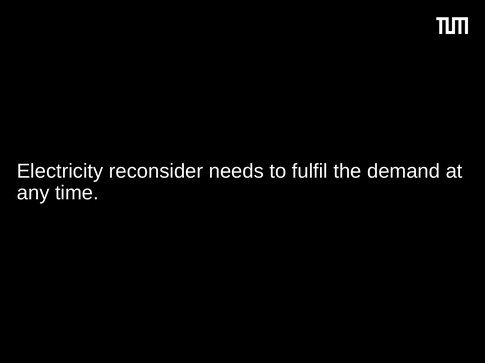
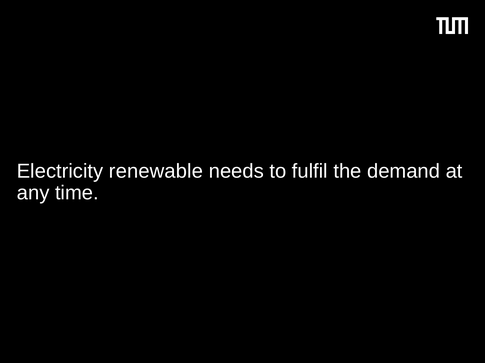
reconsider: reconsider -> renewable (156, 172)
